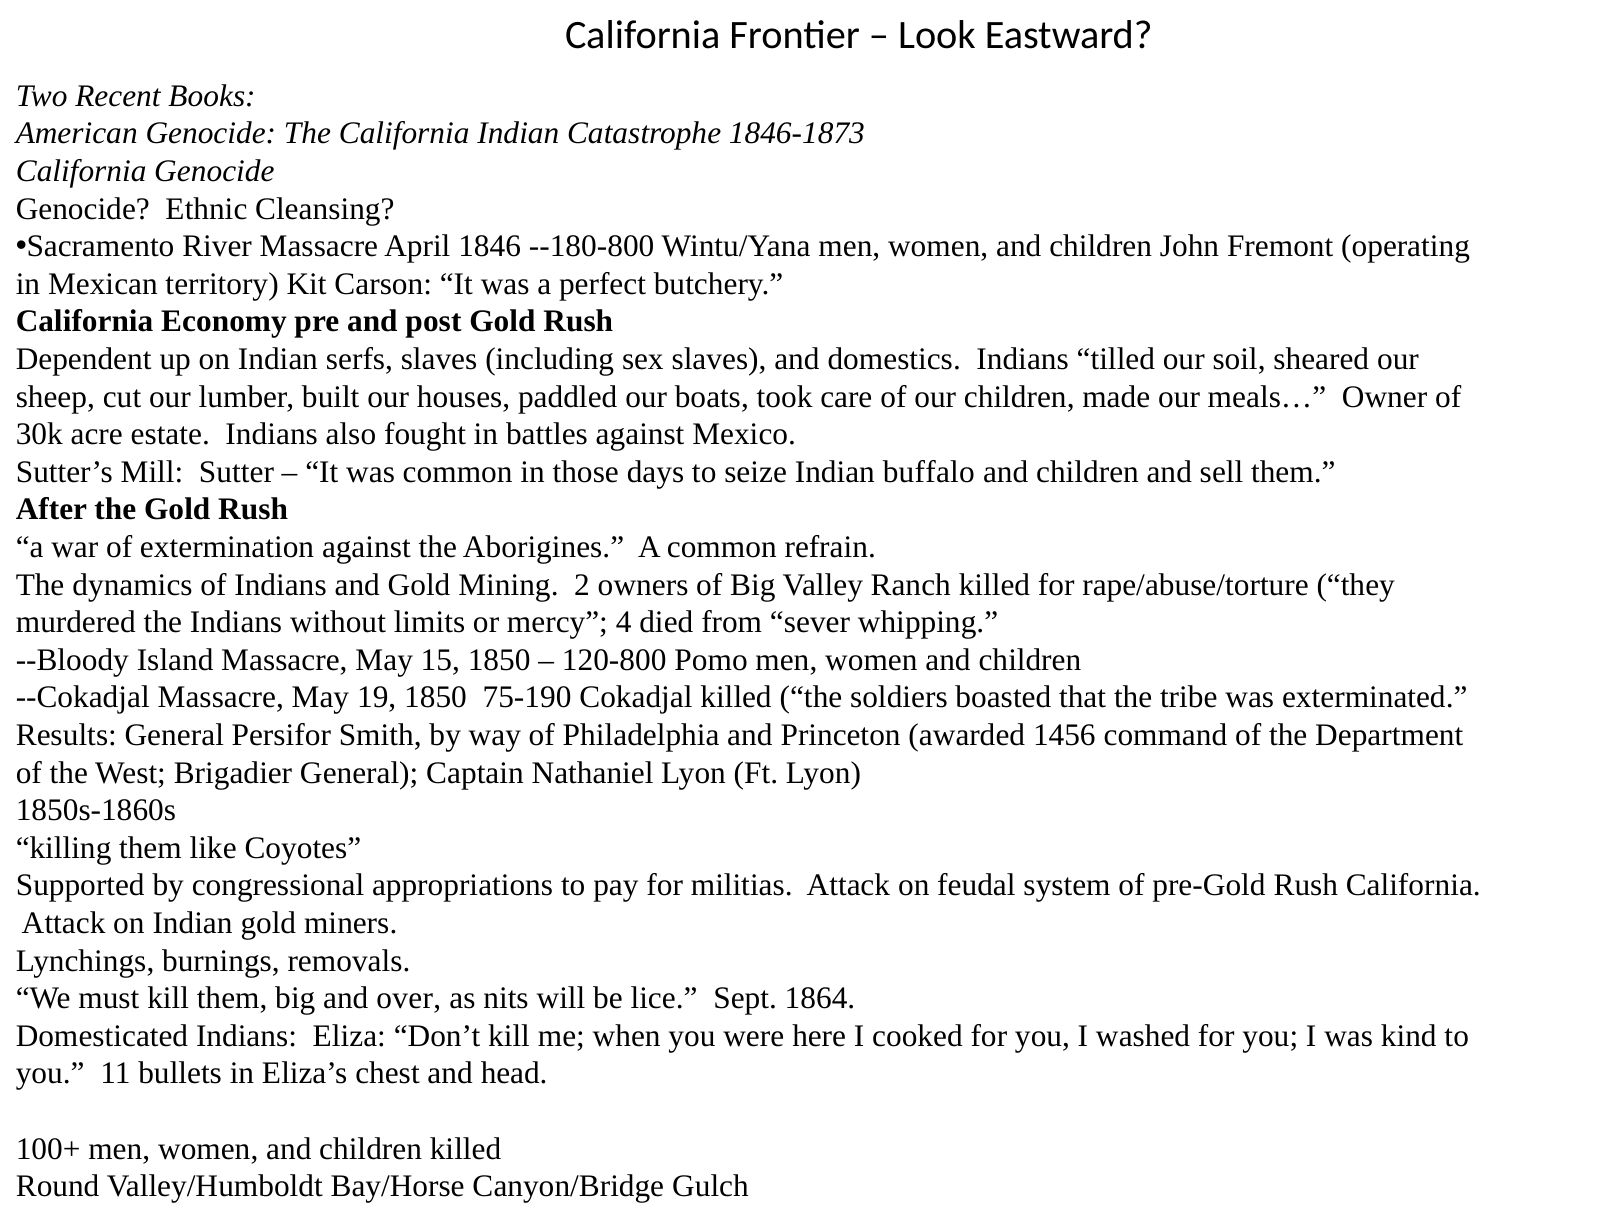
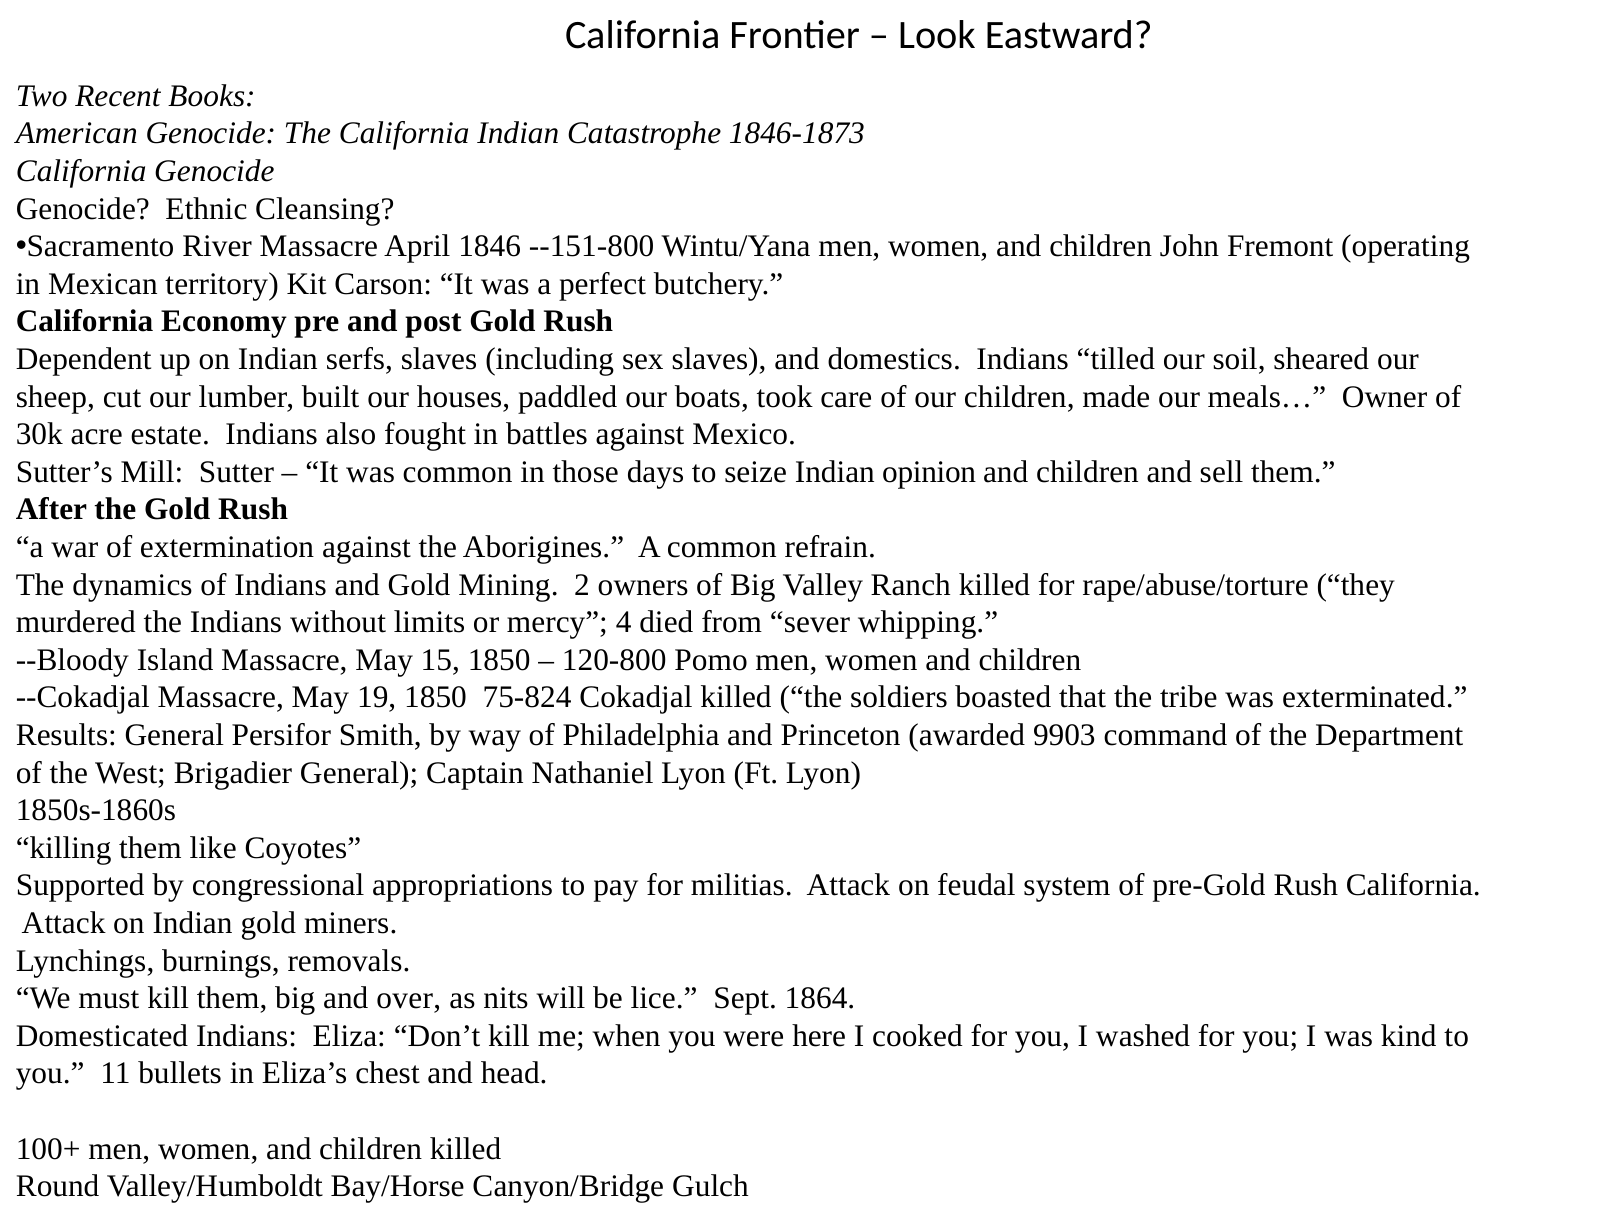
--180-800: --180-800 -> --151-800 (592, 246)
buffalo: buffalo -> opinion (929, 472)
75-190: 75-190 -> 75-824 (527, 698)
1456: 1456 -> 9903 (1064, 735)
